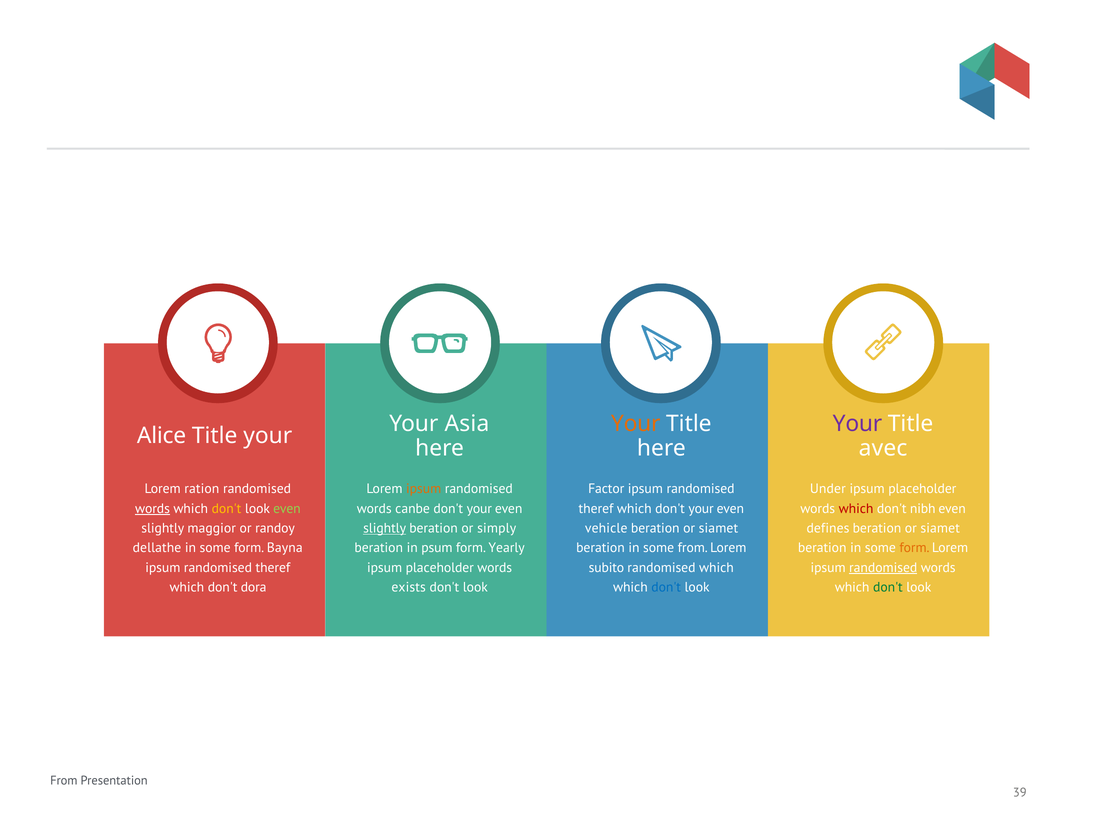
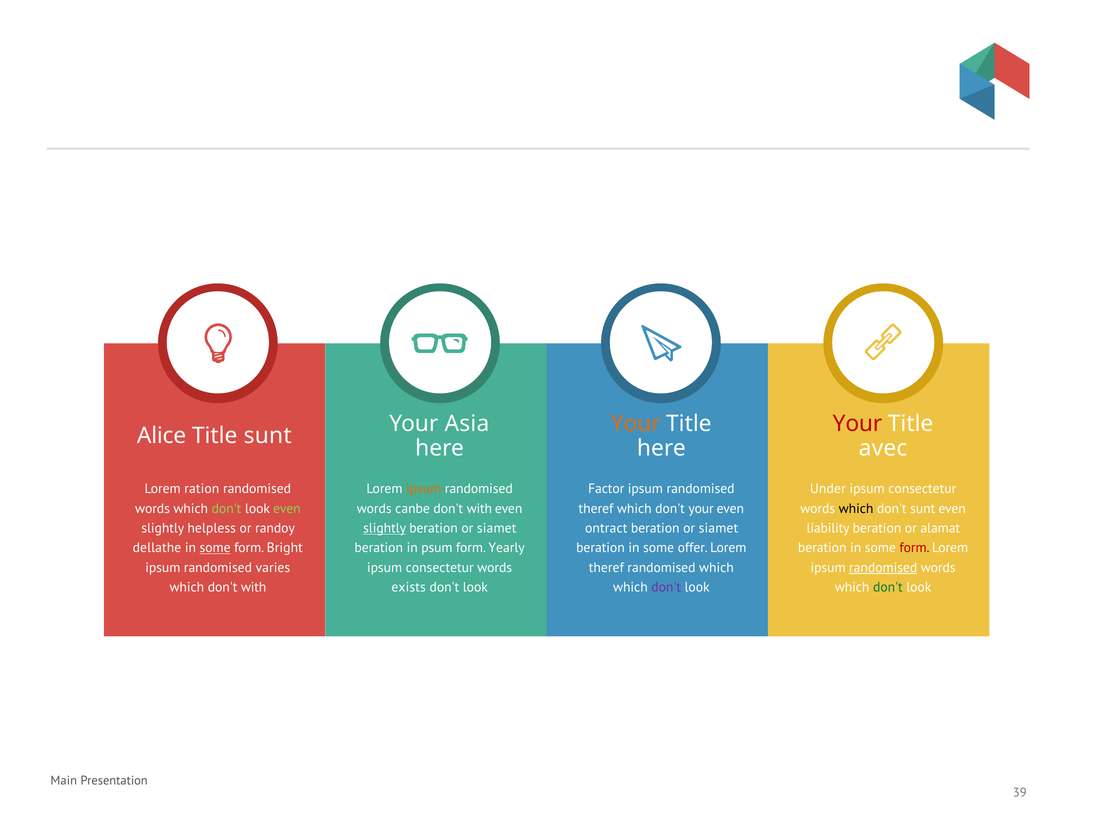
Your colour: purple -> red (857, 424)
Title your: your -> sunt (268, 436)
placeholder: placeholder -> consectetur (922, 489)
words underline: present -> none (152, 508)
don't colour: yellow -> light green (226, 508)
your: your -> with (479, 508)
which colour: red -> black (856, 508)
don't nibh: nibh -> sunt (923, 508)
maggior: maggior -> helpless (212, 528)
simply: simply -> siamet (497, 528)
vehicle: vehicle -> ontract (606, 528)
defines: defines -> liability (828, 528)
siamet: siamet -> alamat (940, 528)
some underline: none -> present (215, 548)
Bayna: Bayna -> Bright (285, 548)
some from: from -> offer (693, 548)
form colour: orange -> red (914, 548)
theref: theref -> varies (273, 567)
placeholder: placeholder -> consectetur (440, 567)
subito: subito -> theref (606, 567)
which don't dora: dora -> with (254, 587)
don't colour: blue -> purple (666, 587)
From: From -> Main (64, 780)
